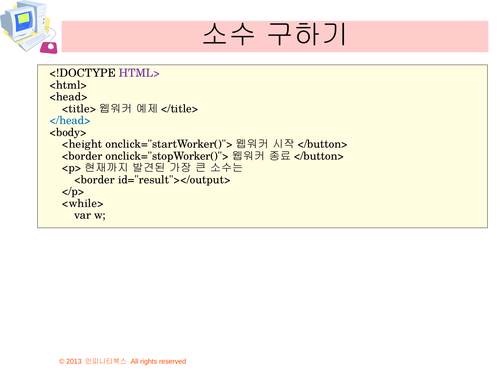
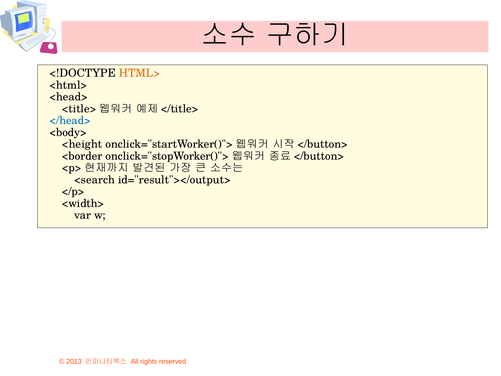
HTML> colour: purple -> orange (139, 73)
<border: <border -> <search (95, 180)
<while>: <while> -> <width> (83, 203)
